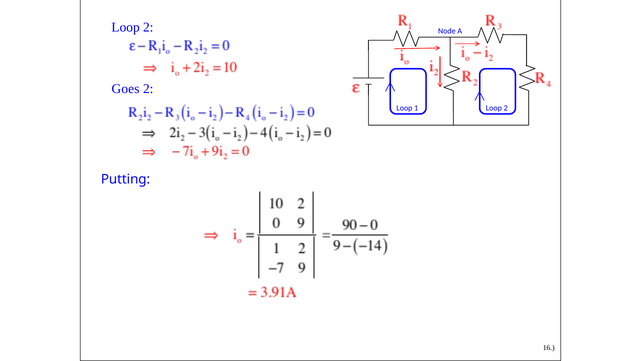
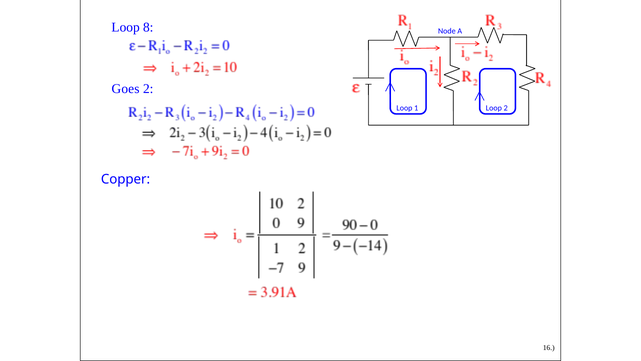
2: 2 -> 8 (148, 27)
Putting: Putting -> Copper (126, 179)
